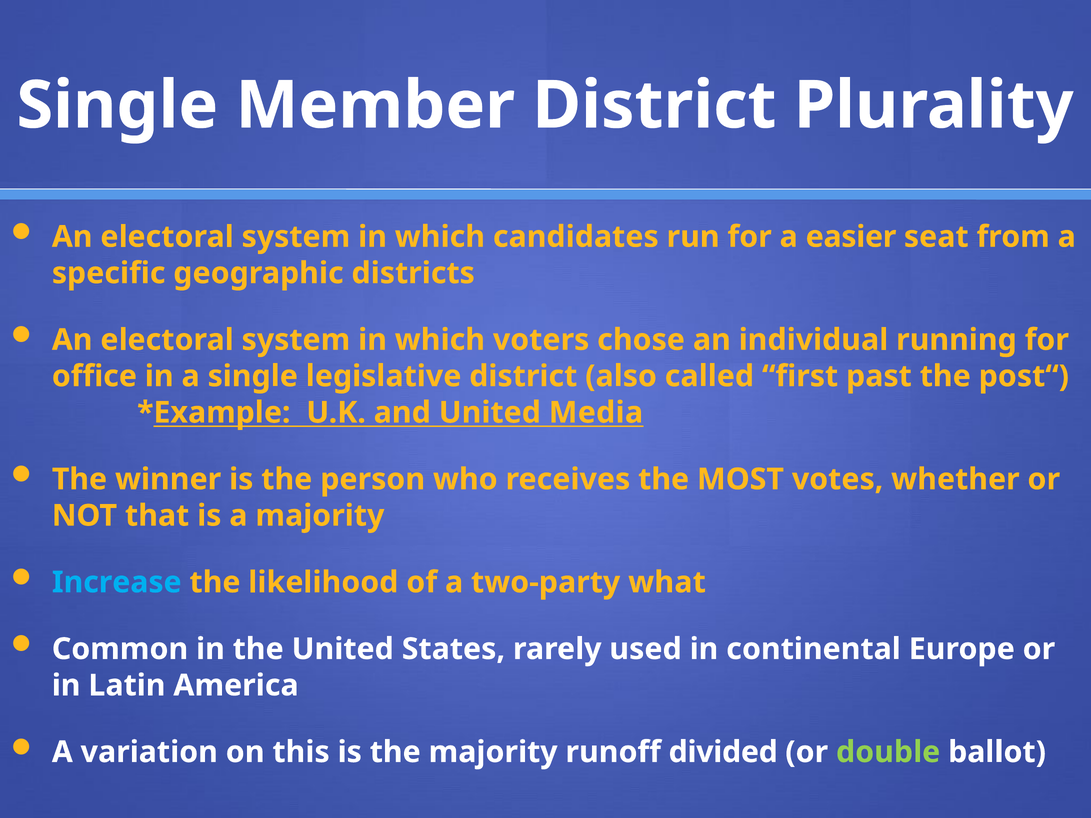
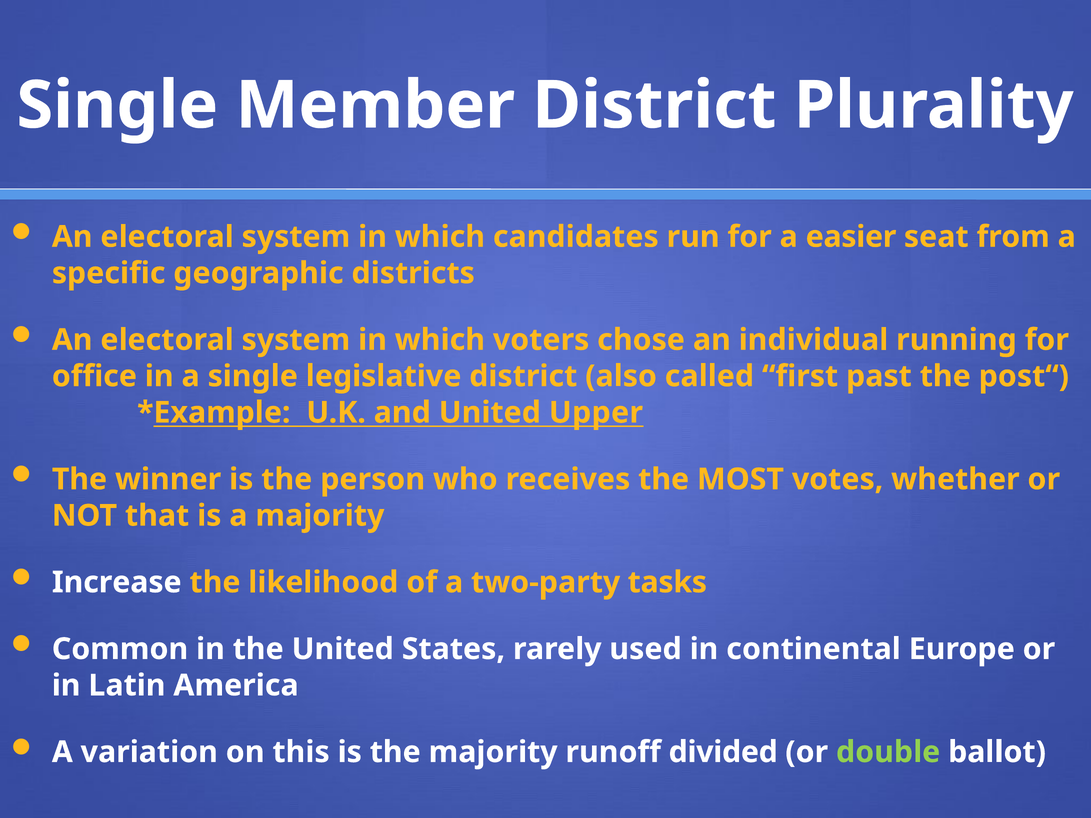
Media: Media -> Upper (596, 413)
Increase colour: light blue -> white (117, 583)
what: what -> tasks (667, 583)
